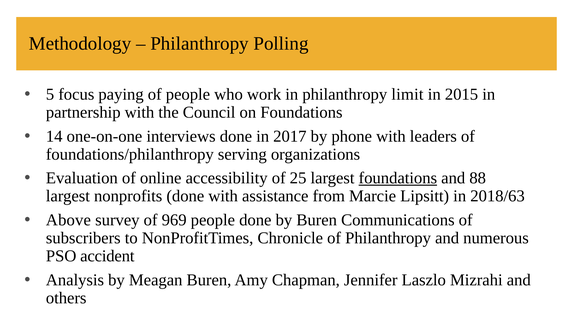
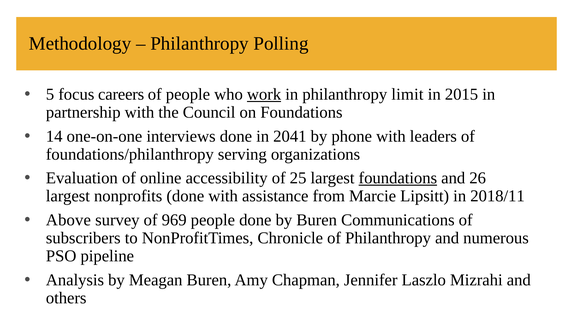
paying: paying -> careers (121, 94)
work underline: none -> present (264, 94)
2017: 2017 -> 2041 (290, 136)
88: 88 -> 26 (478, 178)
2018/63: 2018/63 -> 2018/11 (498, 196)
accident: accident -> pipeline (107, 256)
